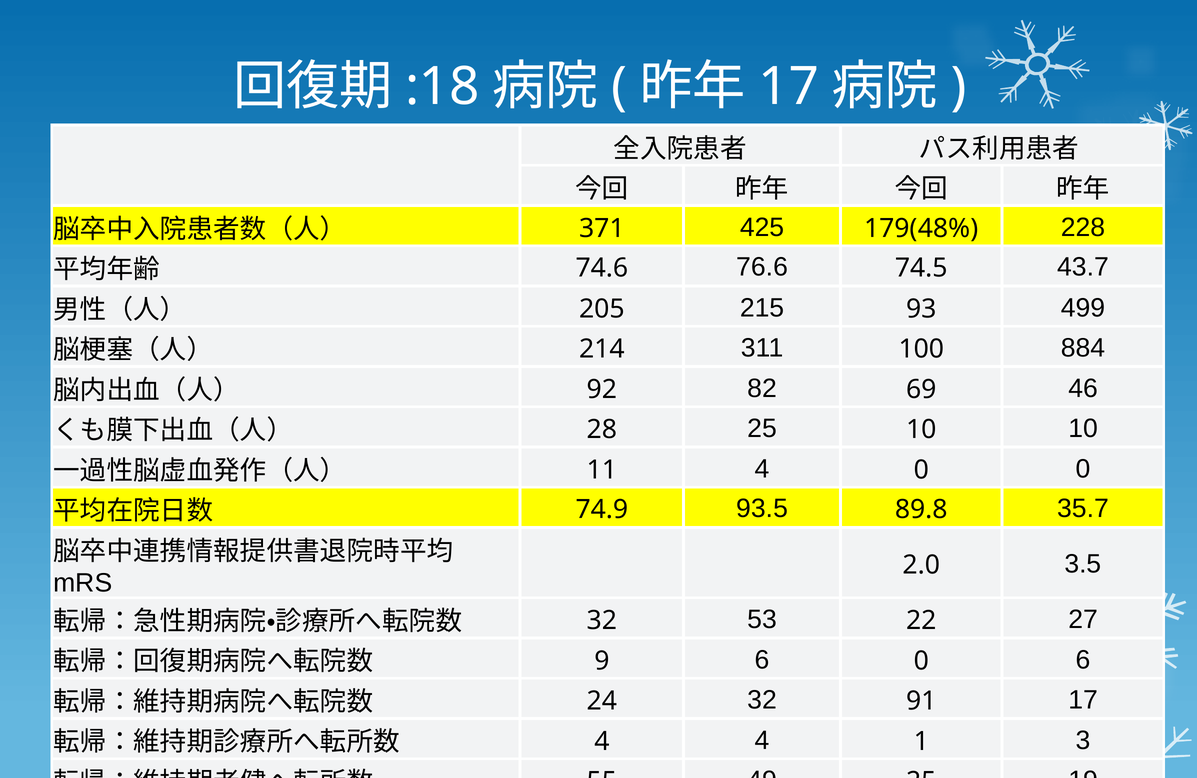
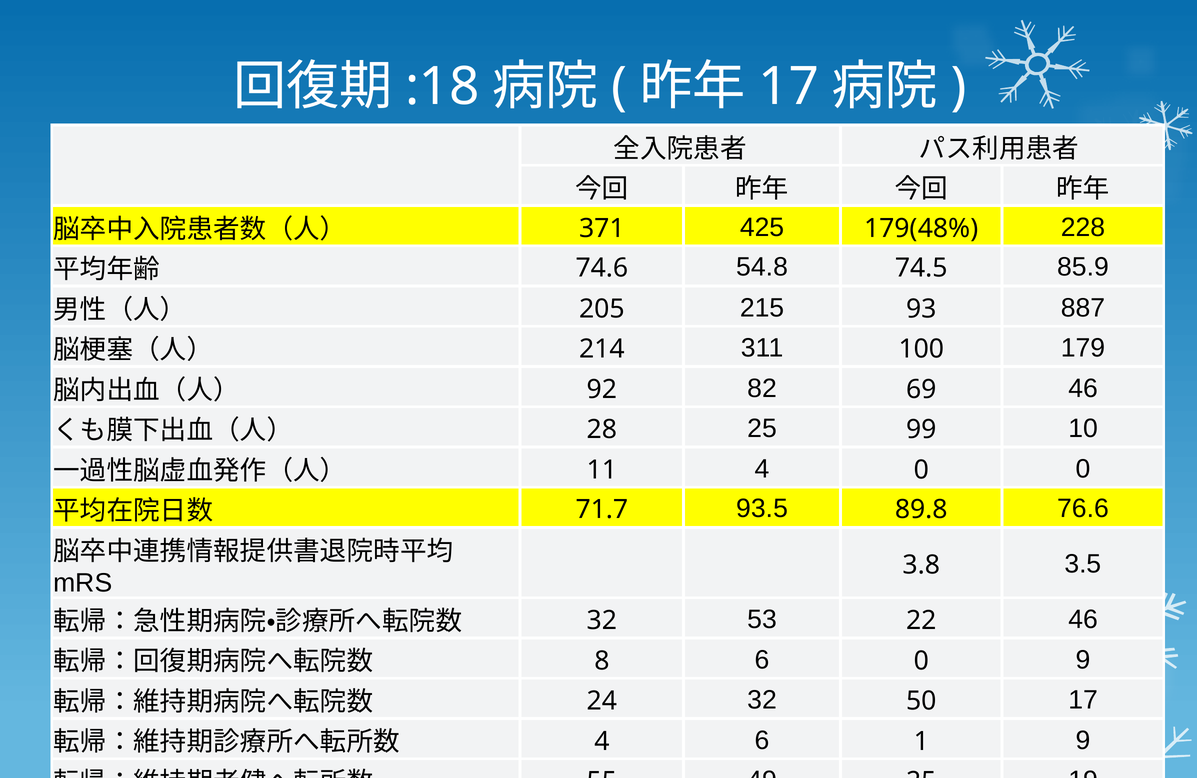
76.6: 76.6 -> 54.8 (762, 267)
43.7: 43.7 -> 85.9 (1083, 267)
499: 499 -> 887 (1083, 308)
884: 884 -> 179 (1083, 348)
25 10: 10 -> 99 (921, 430)
74.9: 74.9 -> 71.7 (602, 510)
35.7: 35.7 -> 76.6 (1083, 509)
2.0: 2.0 -> 3.8 (921, 565)
22 27: 27 -> 46 (1083, 620)
9: 9 -> 8 (602, 661)
0 6: 6 -> 9 (1083, 660)
91: 91 -> 50 (921, 701)
4 4: 4 -> 6 (762, 740)
1 3: 3 -> 9 (1083, 740)
